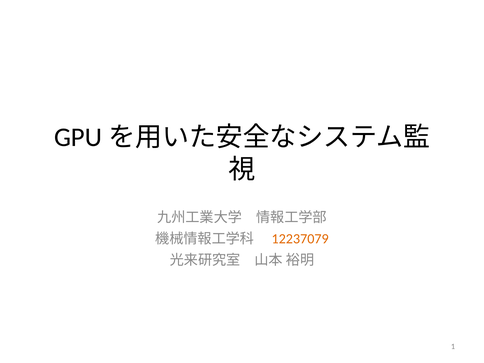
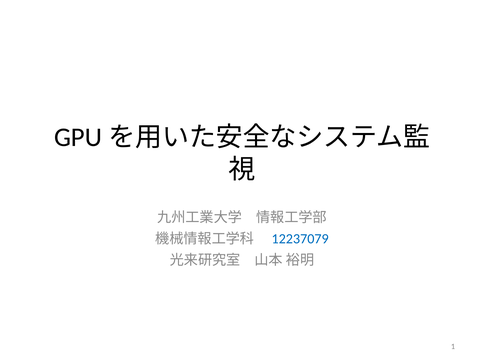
12237079 colour: orange -> blue (300, 239)
